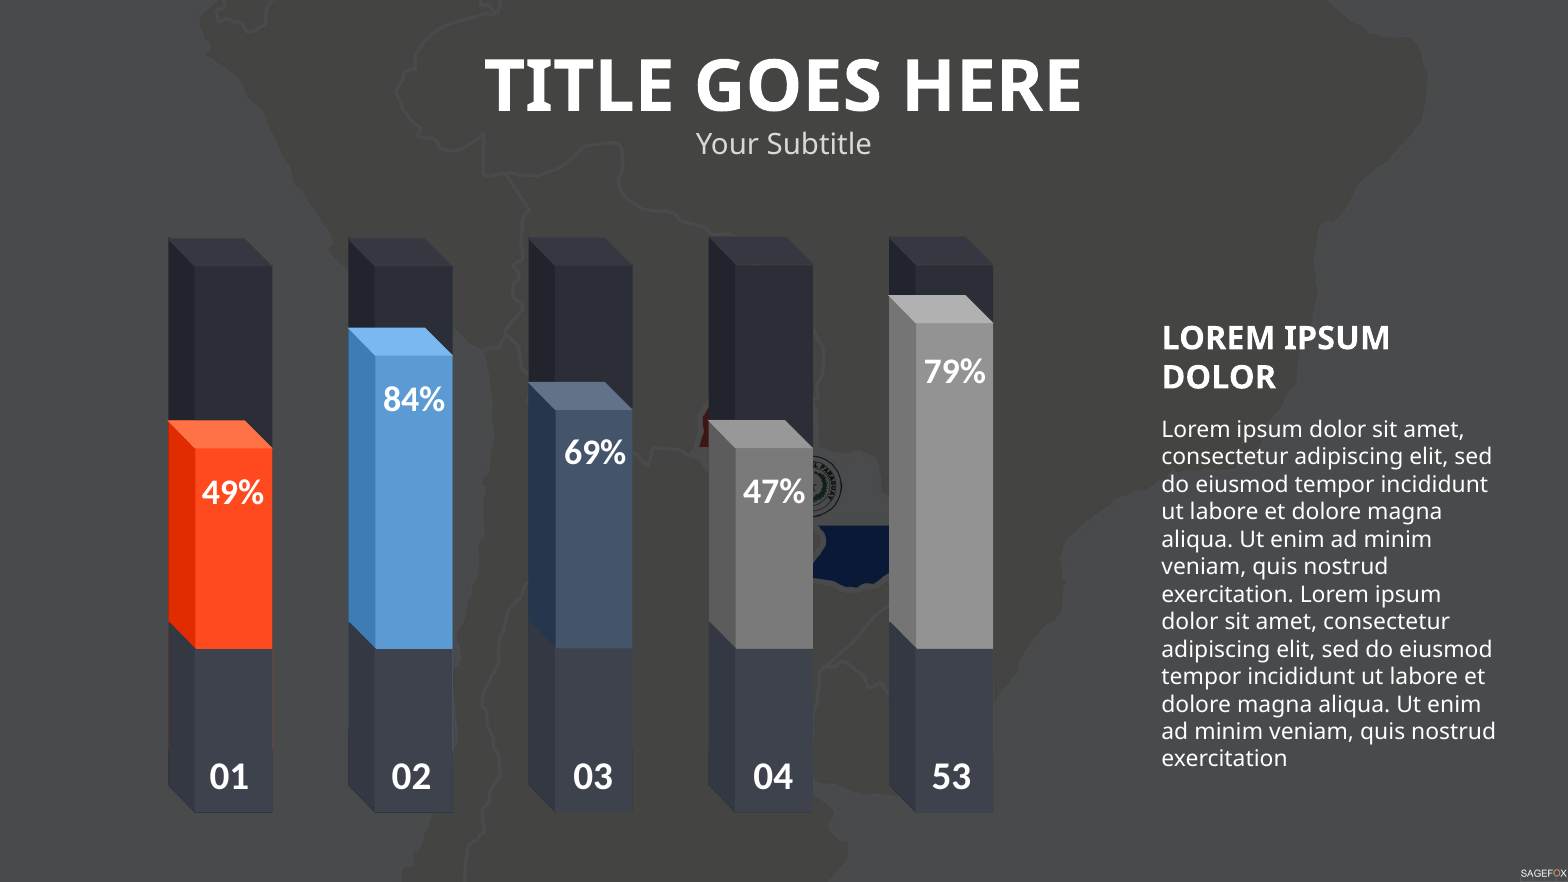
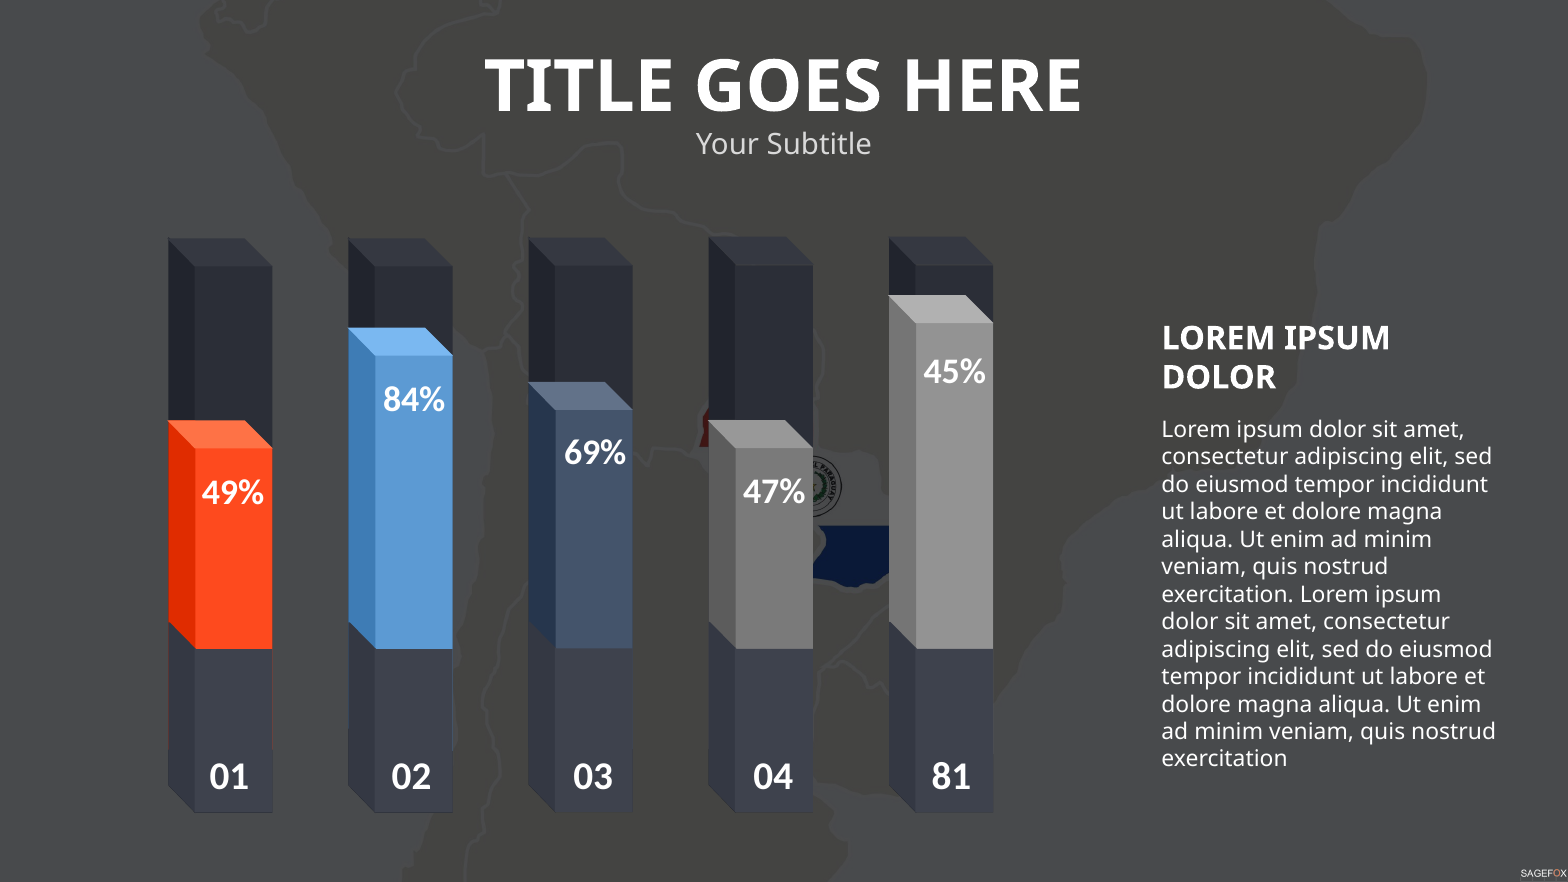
79%: 79% -> 45% (955, 371)
53: 53 -> 81 (951, 776)
